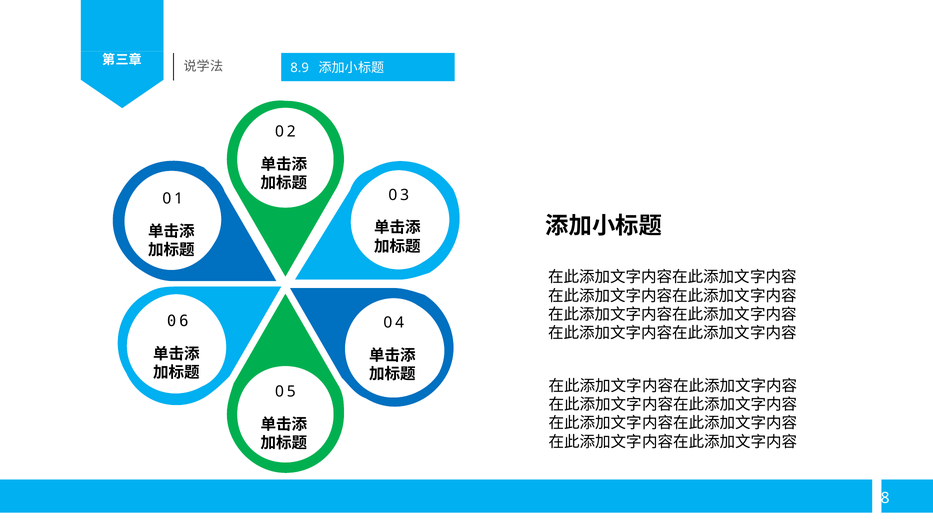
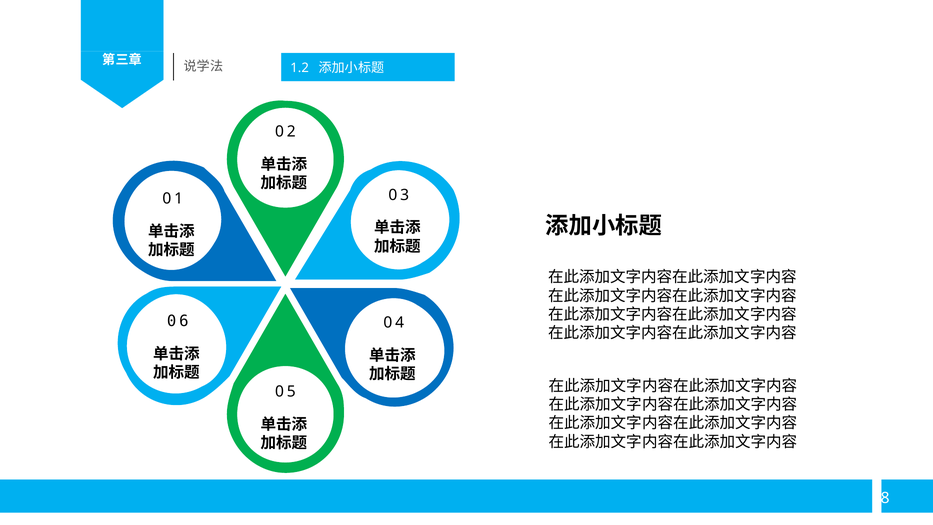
8.9: 8.9 -> 1.2 (300, 68)
